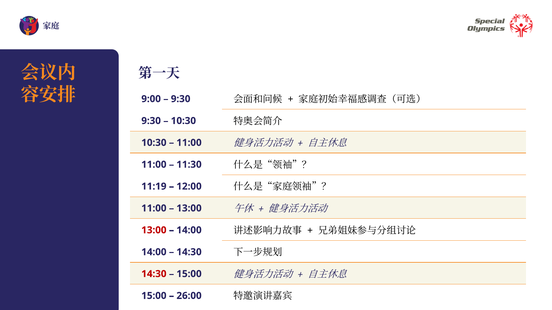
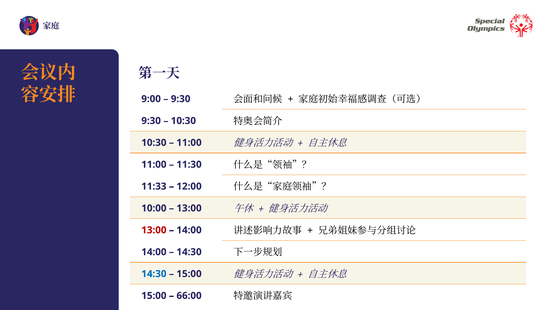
11:19: 11:19 -> 11:33 (154, 187)
11:00: 11:00 -> 10:00 (154, 209)
14:30 colour: red -> blue (154, 274)
26:00: 26:00 -> 66:00 (189, 296)
